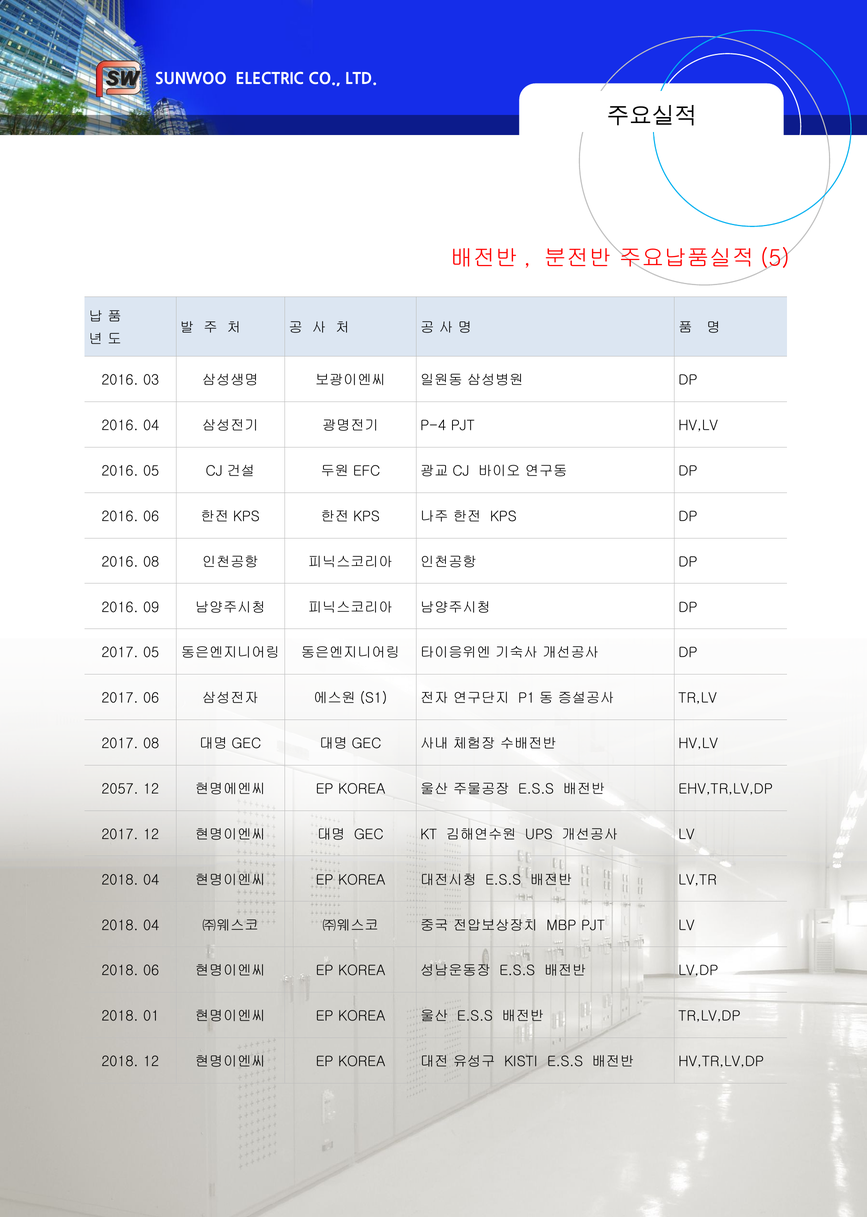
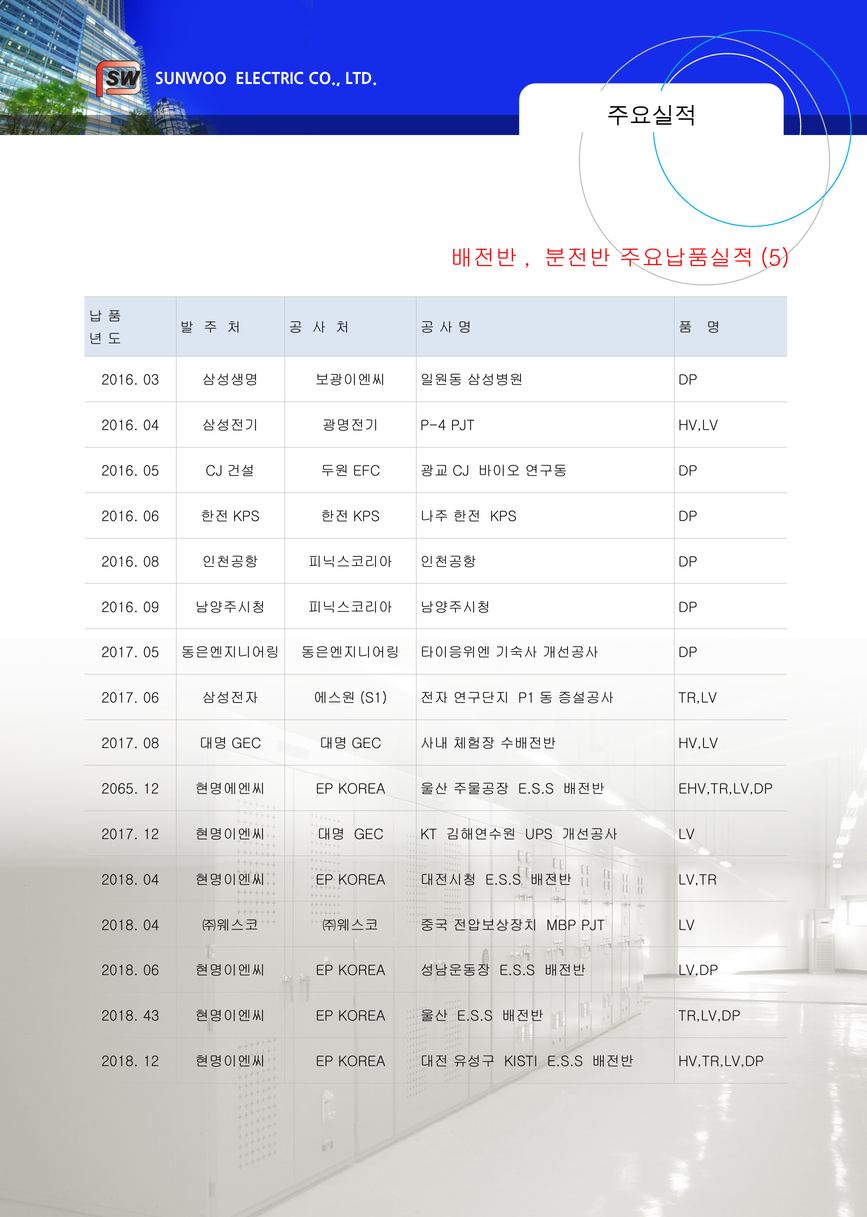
2057: 2057 -> 2065 (120, 789)
01: 01 -> 43 (151, 1016)
